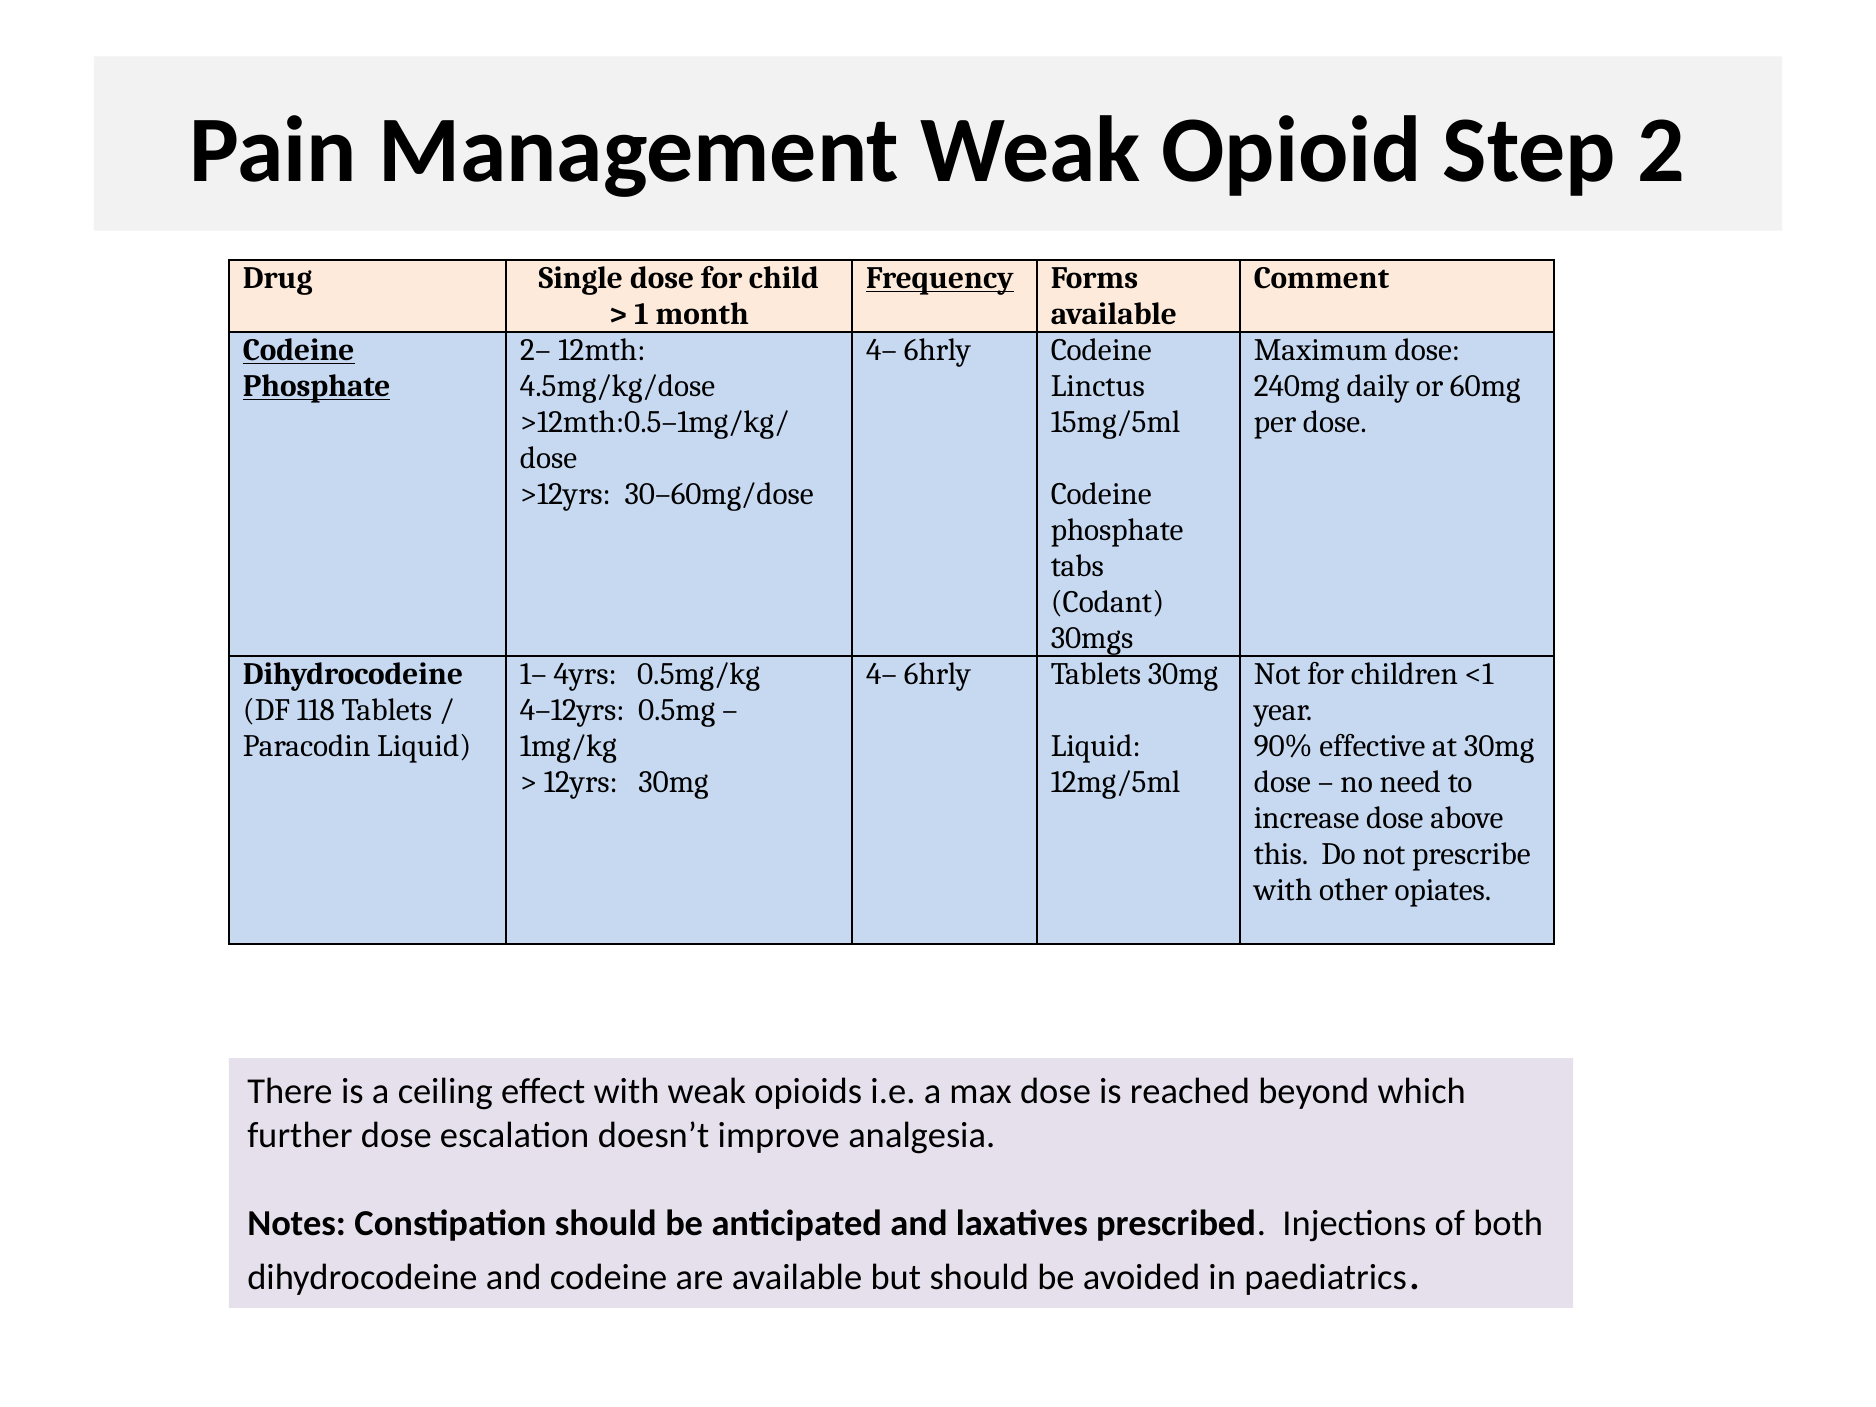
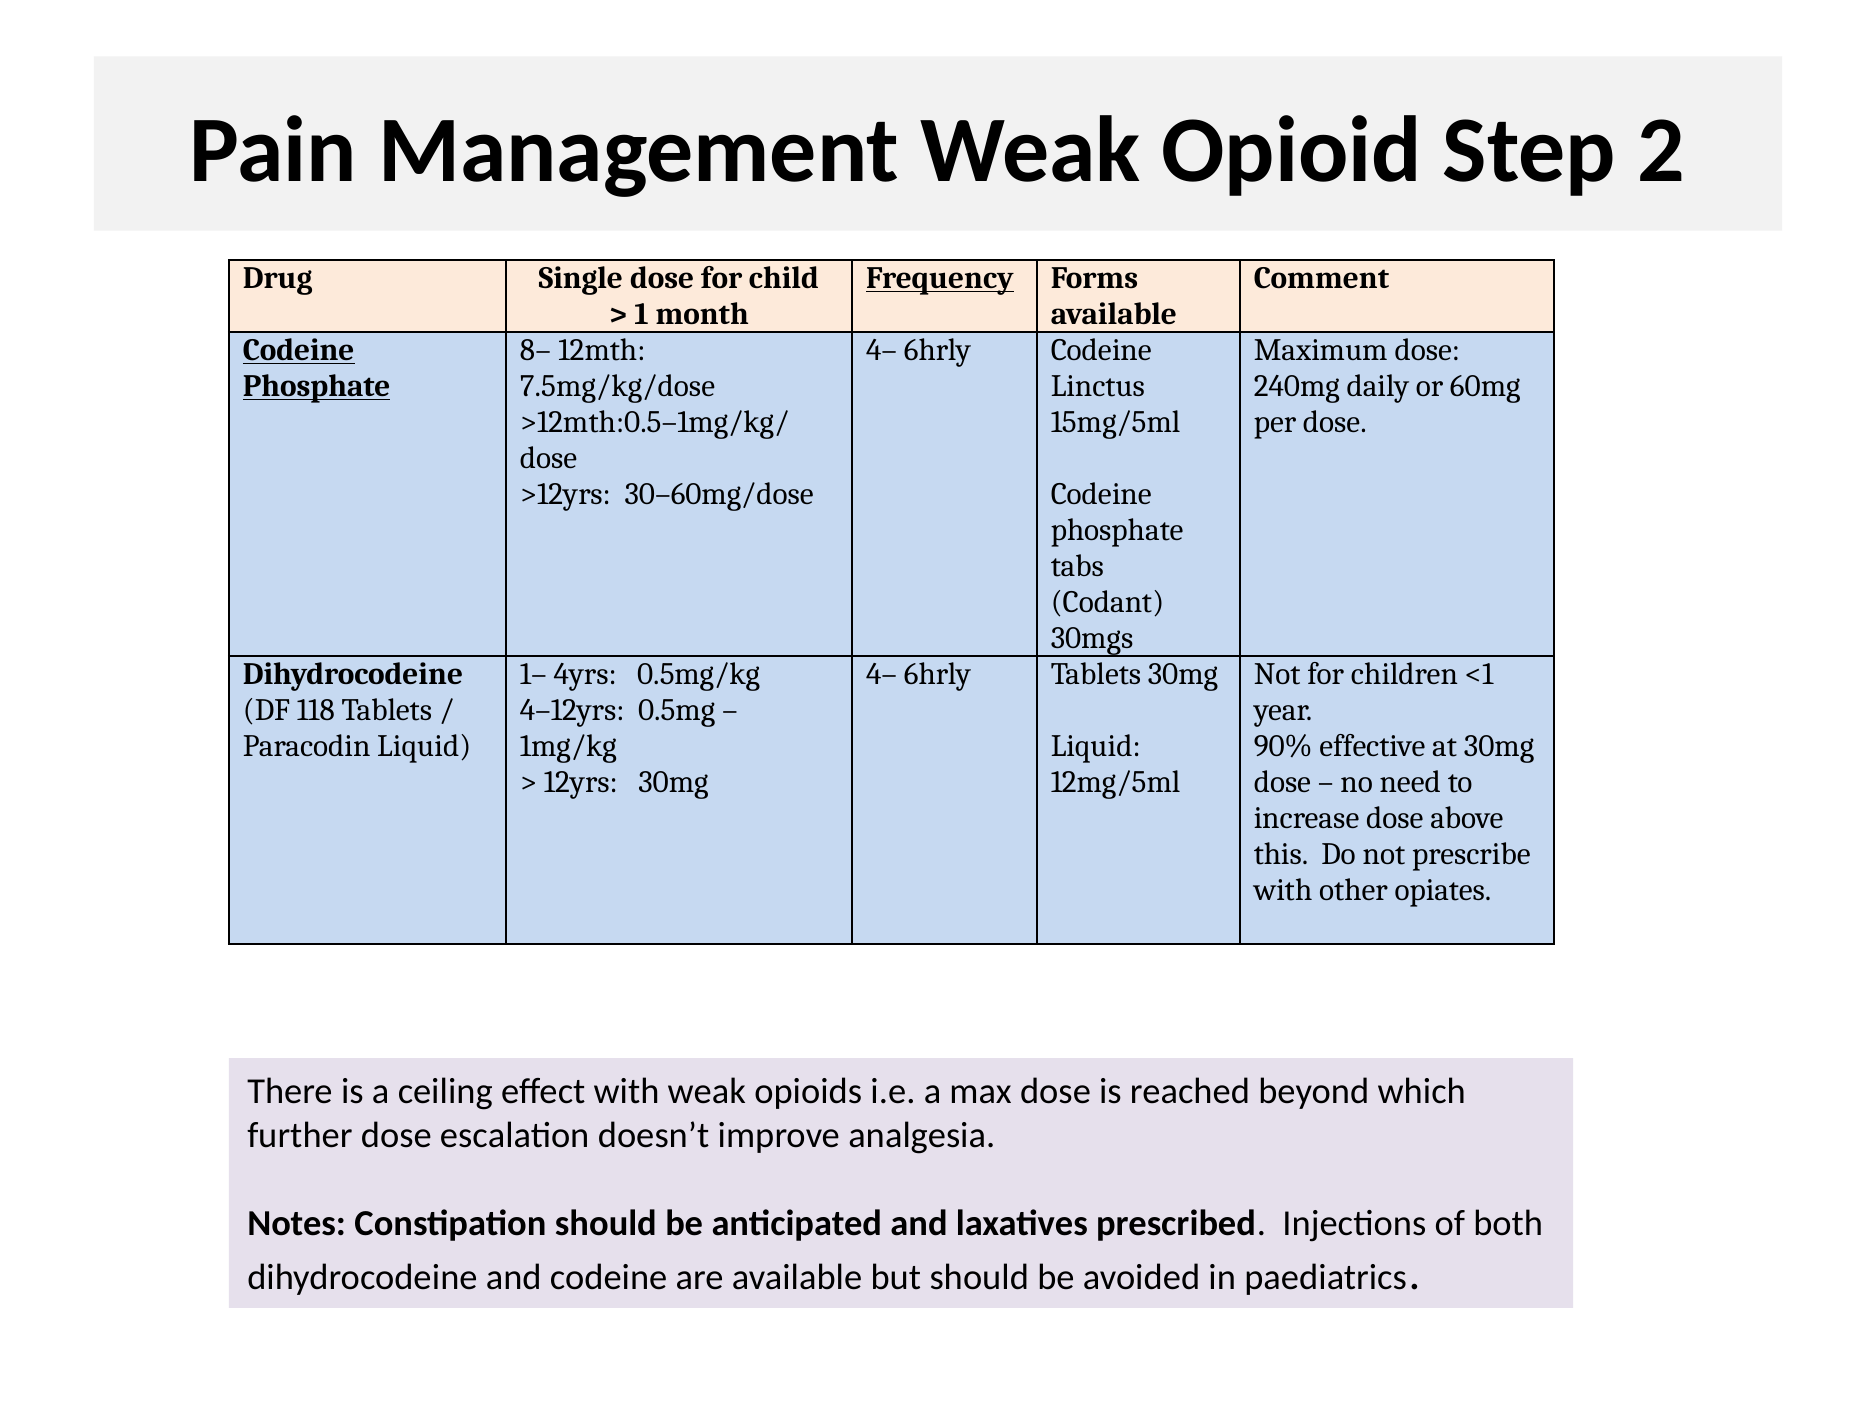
2–: 2– -> 8– (536, 350)
4.5mg/kg/dose: 4.5mg/kg/dose -> 7.5mg/kg/dose (617, 386)
